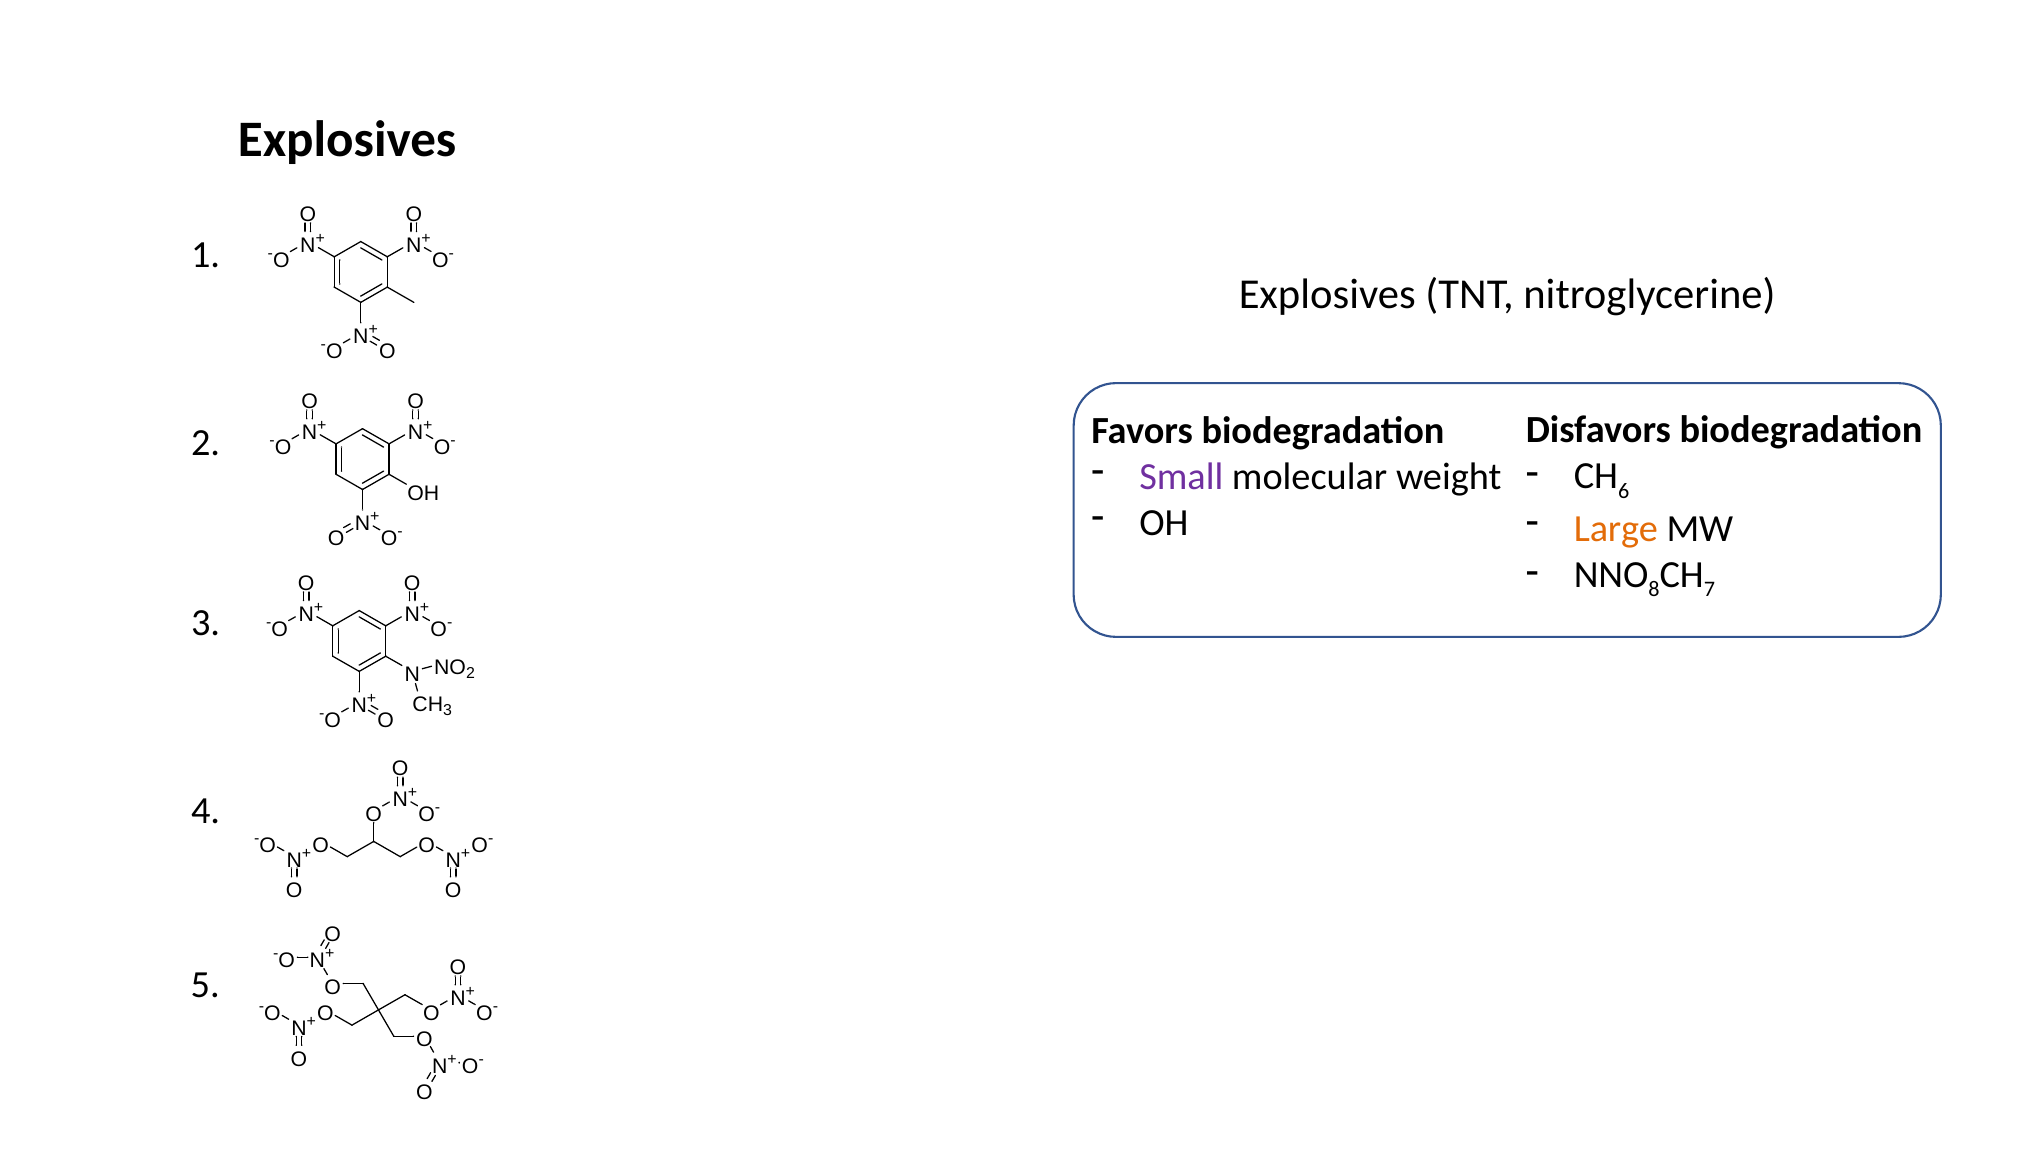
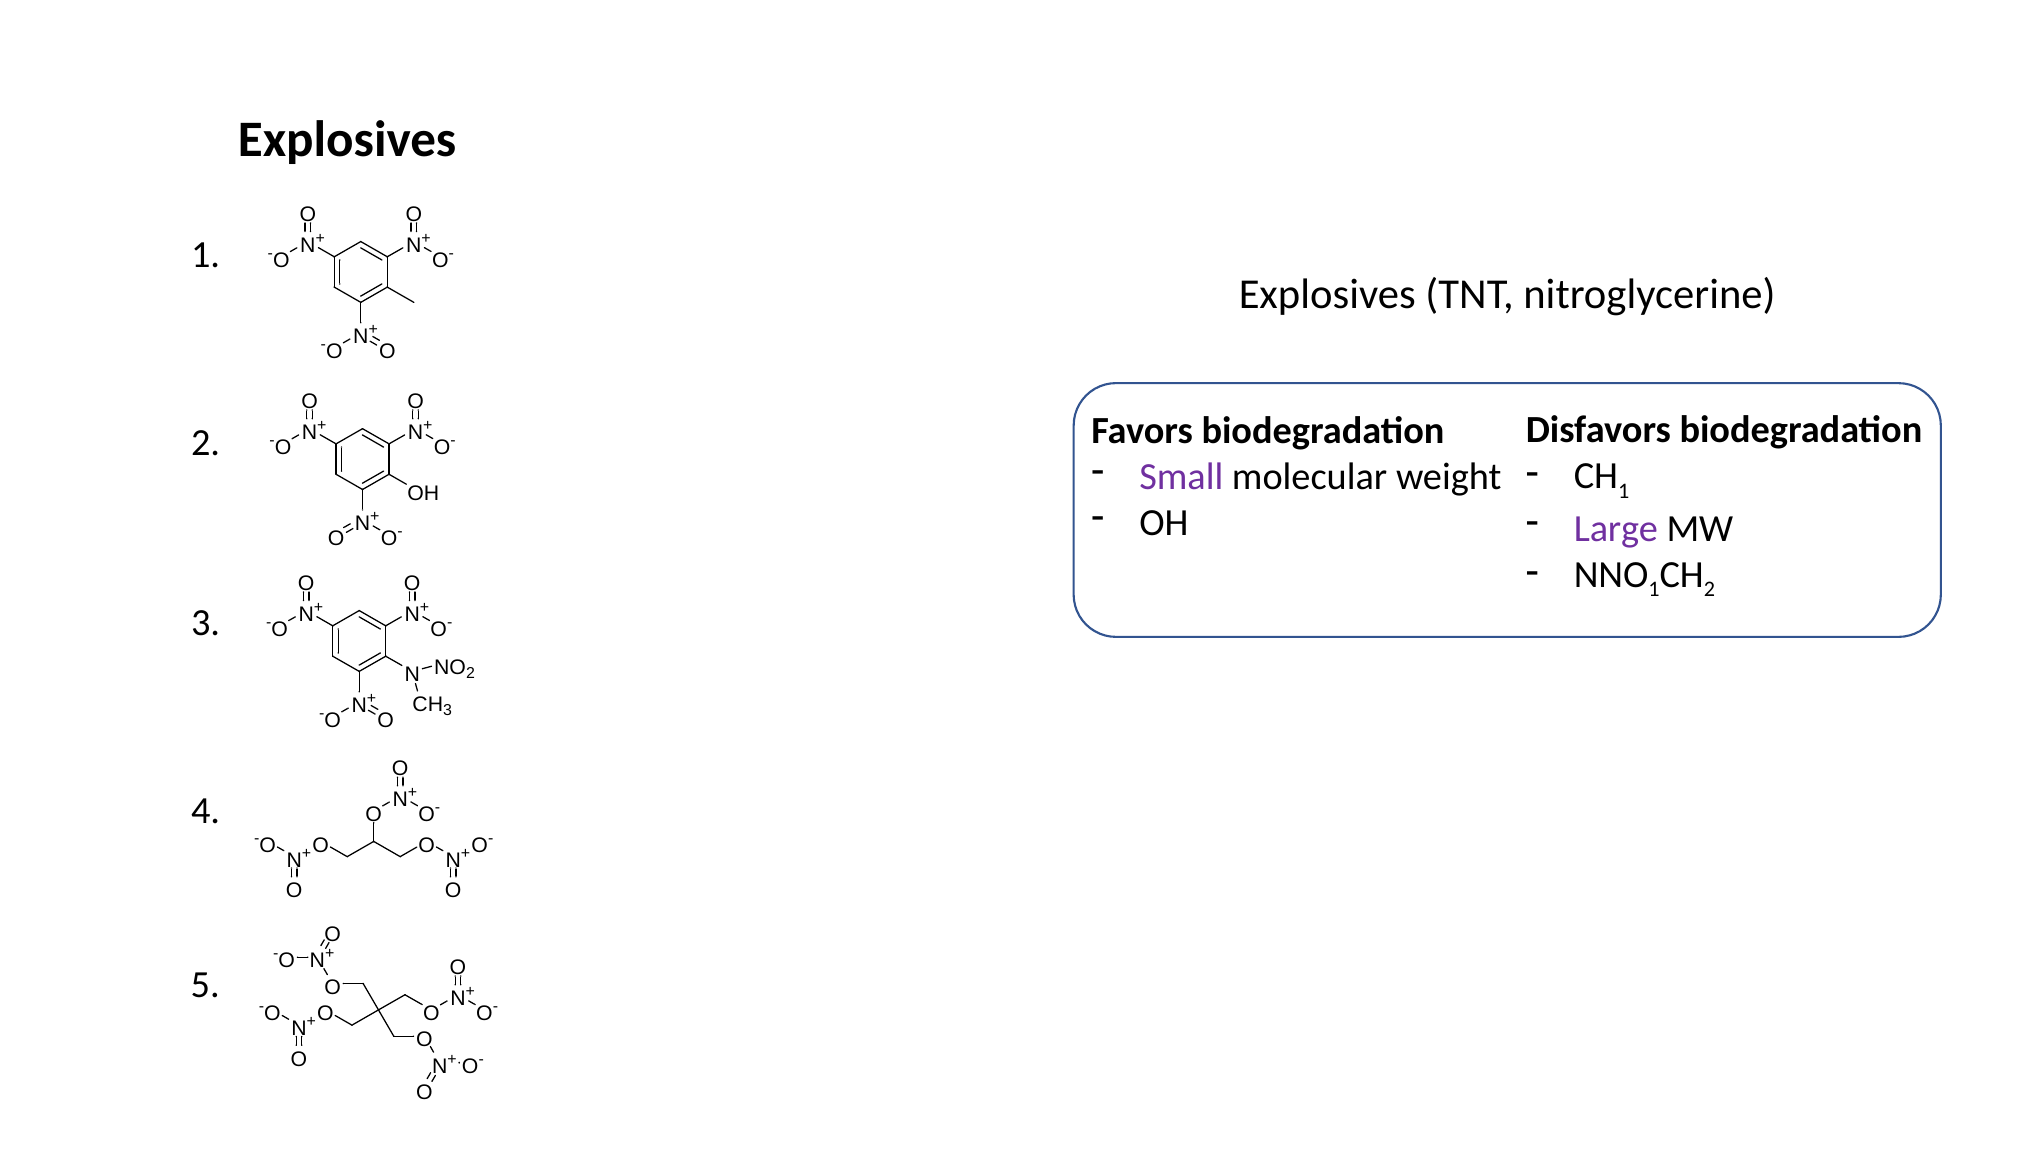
6: 6 -> 1 (1624, 491)
Large colour: orange -> purple (1616, 528)
8: 8 -> 1 (1654, 589)
7: 7 -> 2 (1709, 589)
